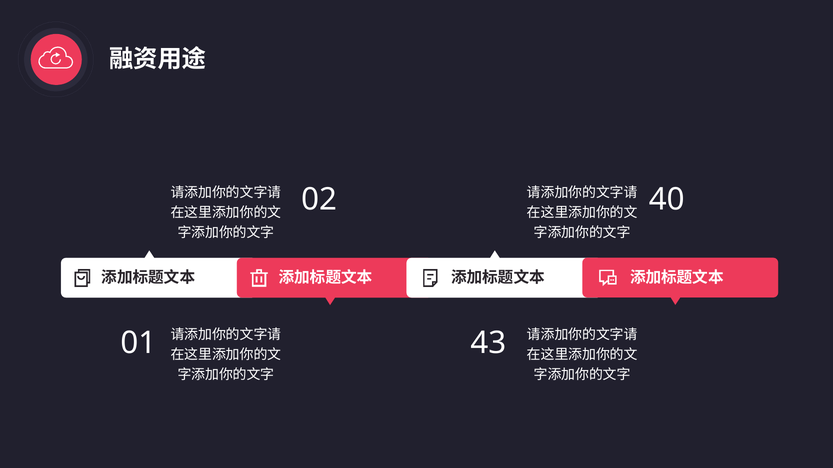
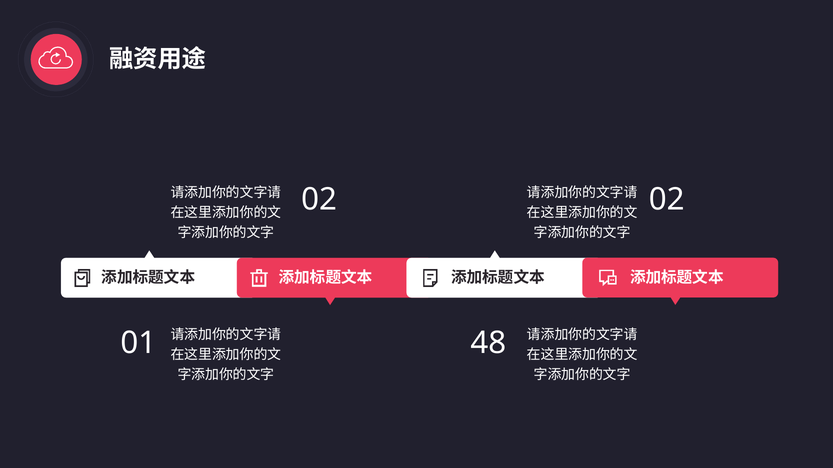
02 40: 40 -> 02 (667, 200)
43: 43 -> 48 (488, 344)
